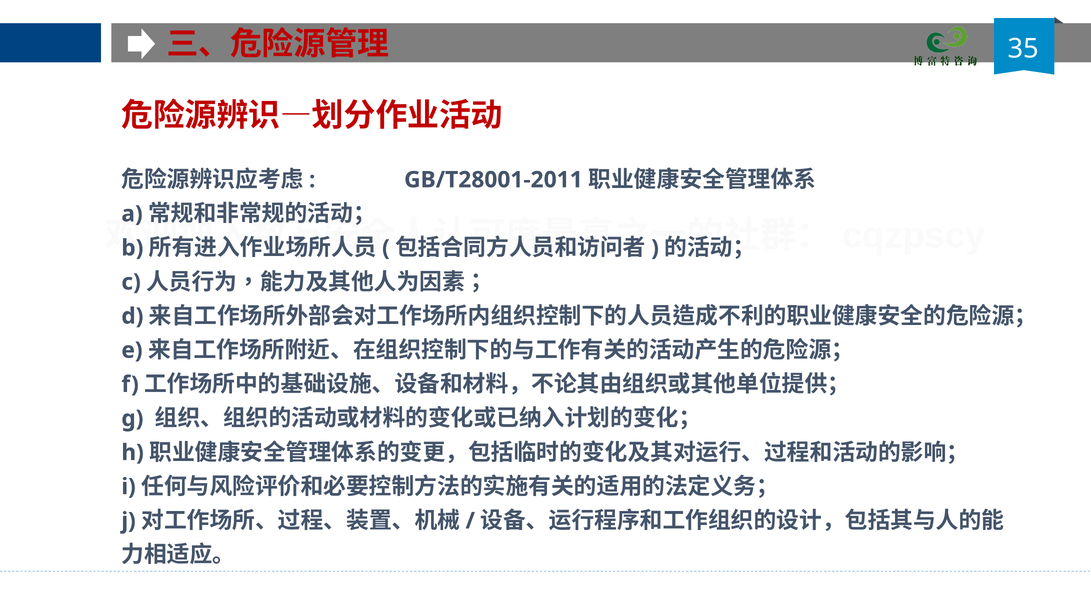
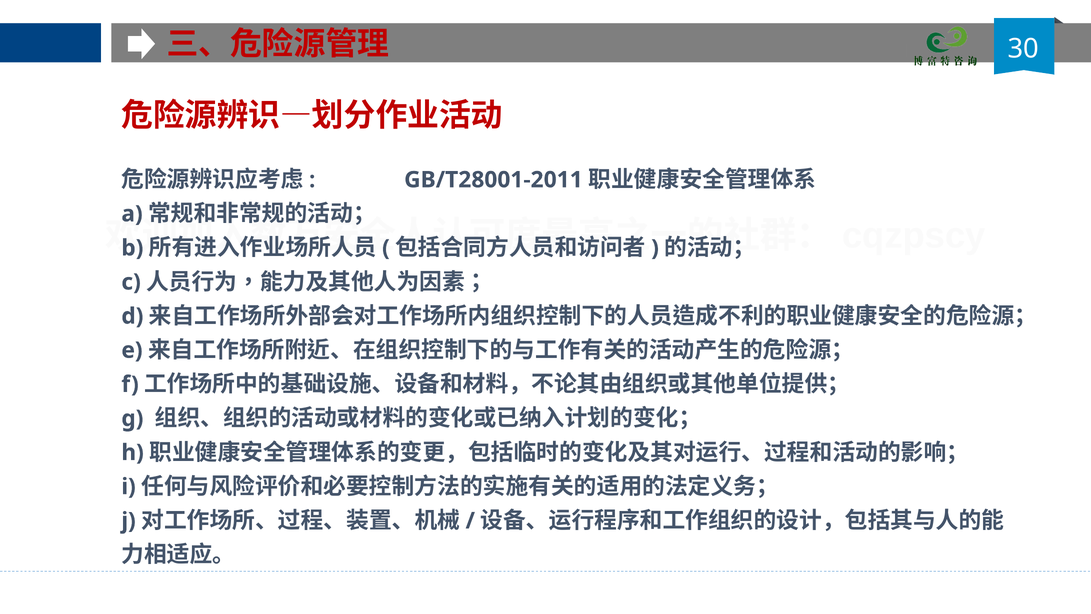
35: 35 -> 30 (1023, 49)
